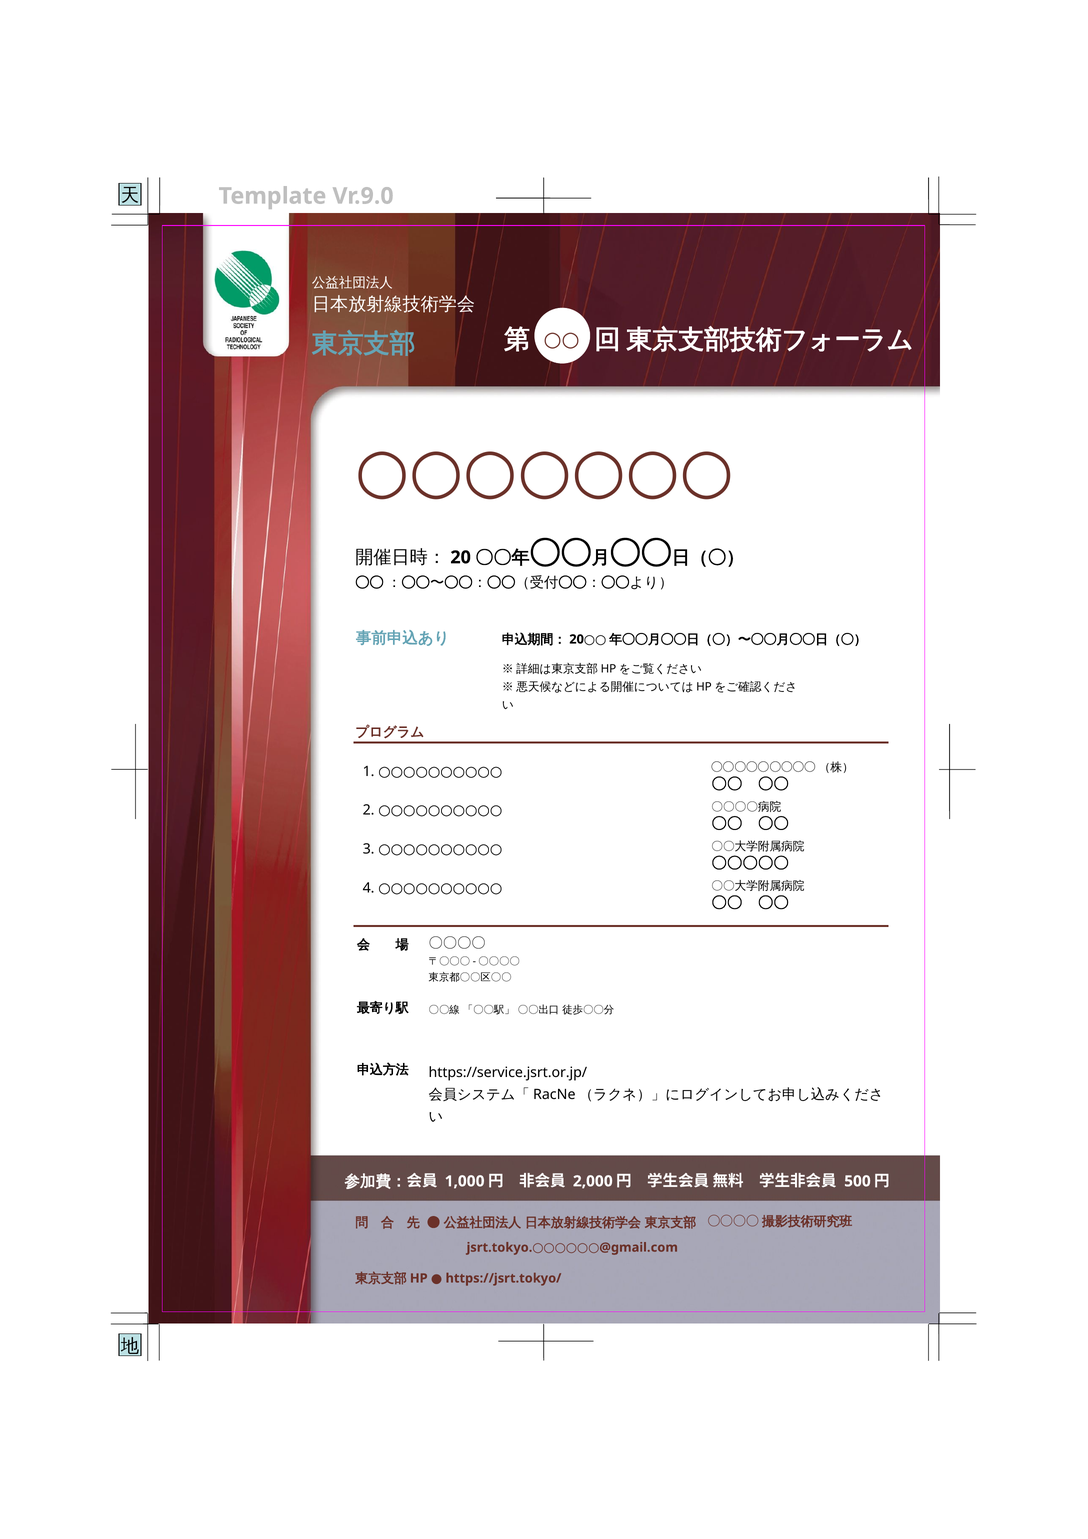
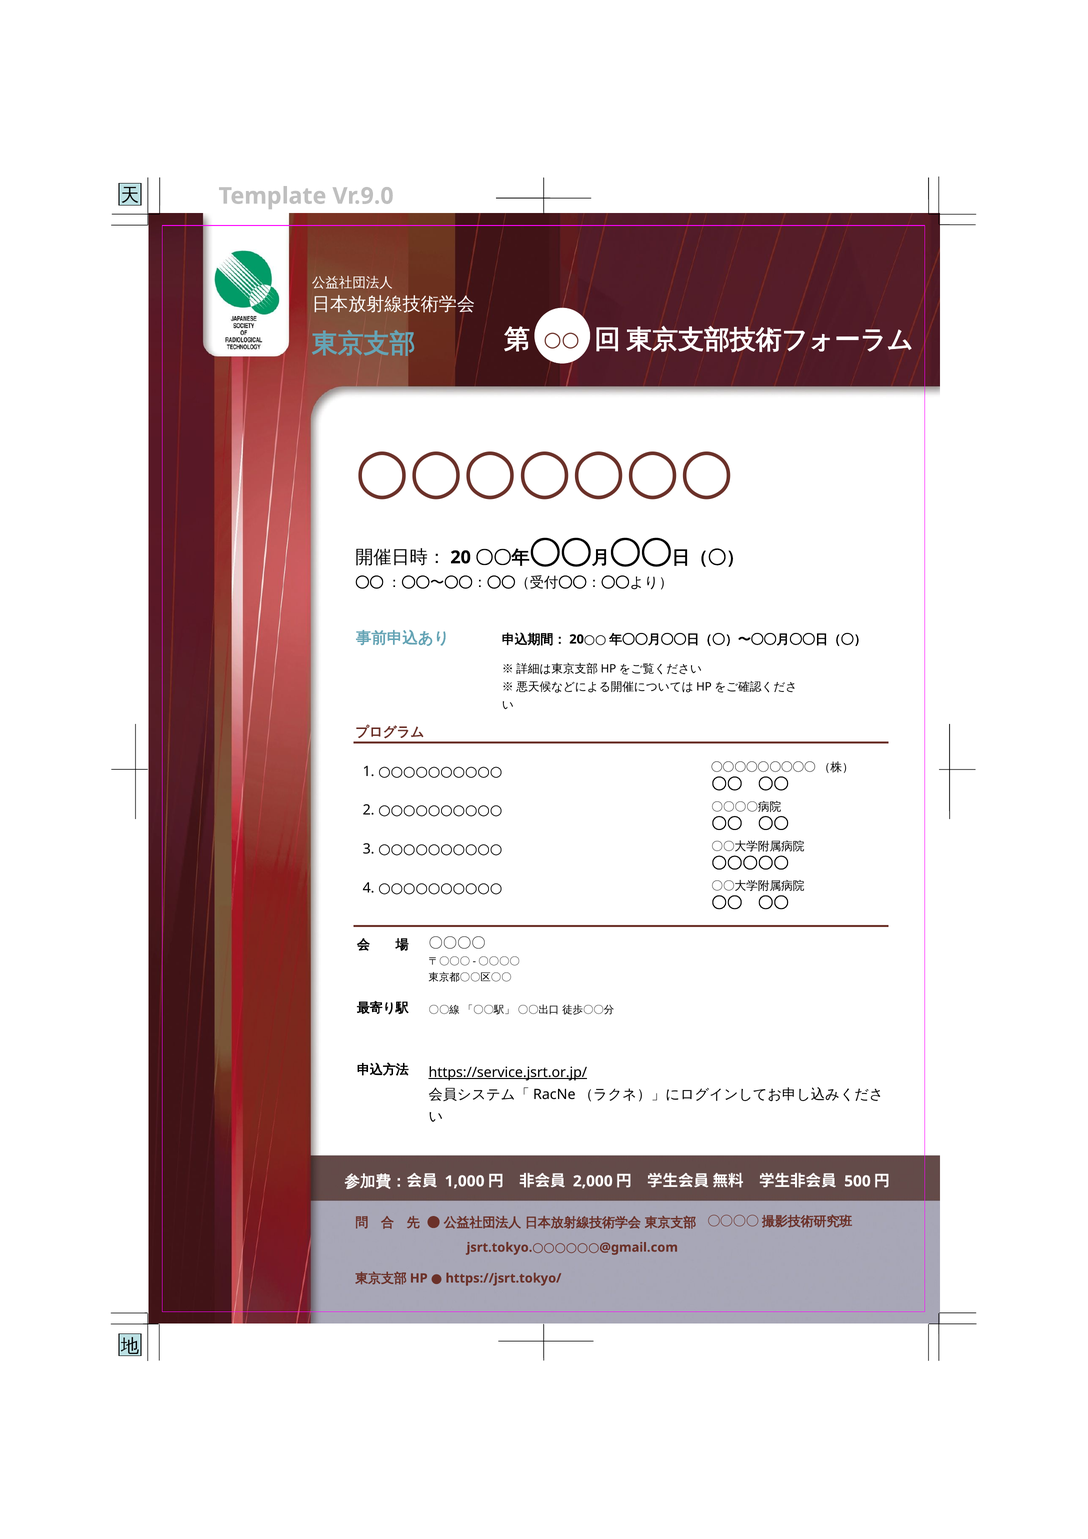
https://service.jsrt.or.jp/ underline: none -> present (508, 1072)
